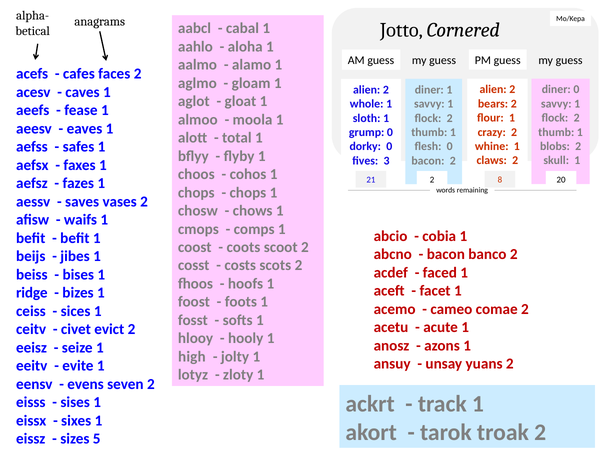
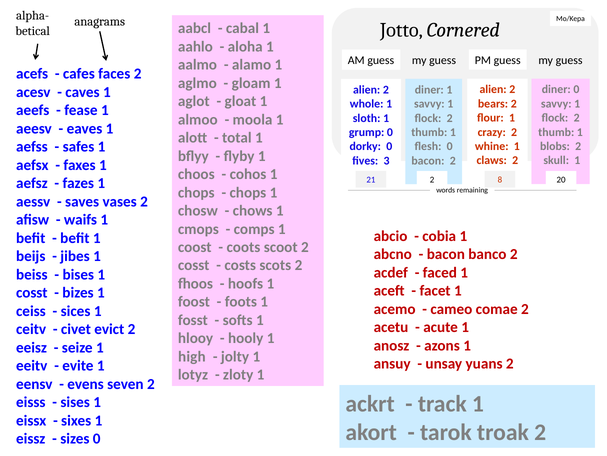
ridge: ridge -> cosst (32, 292)
sizes 5: 5 -> 0 (97, 438)
